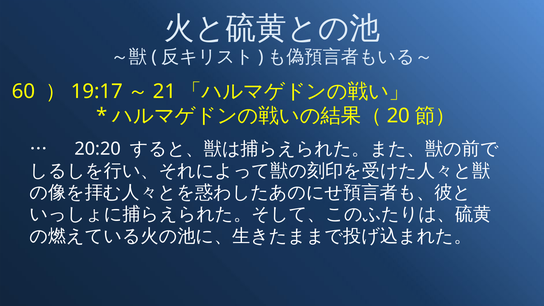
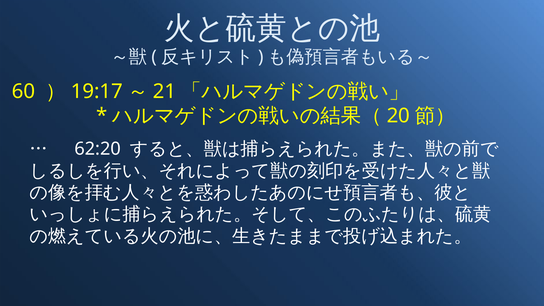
20:20: 20:20 -> 62:20 (98, 149)
